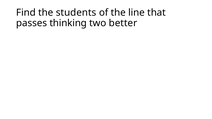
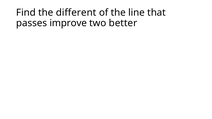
students: students -> different (76, 13)
thinking: thinking -> improve (68, 23)
